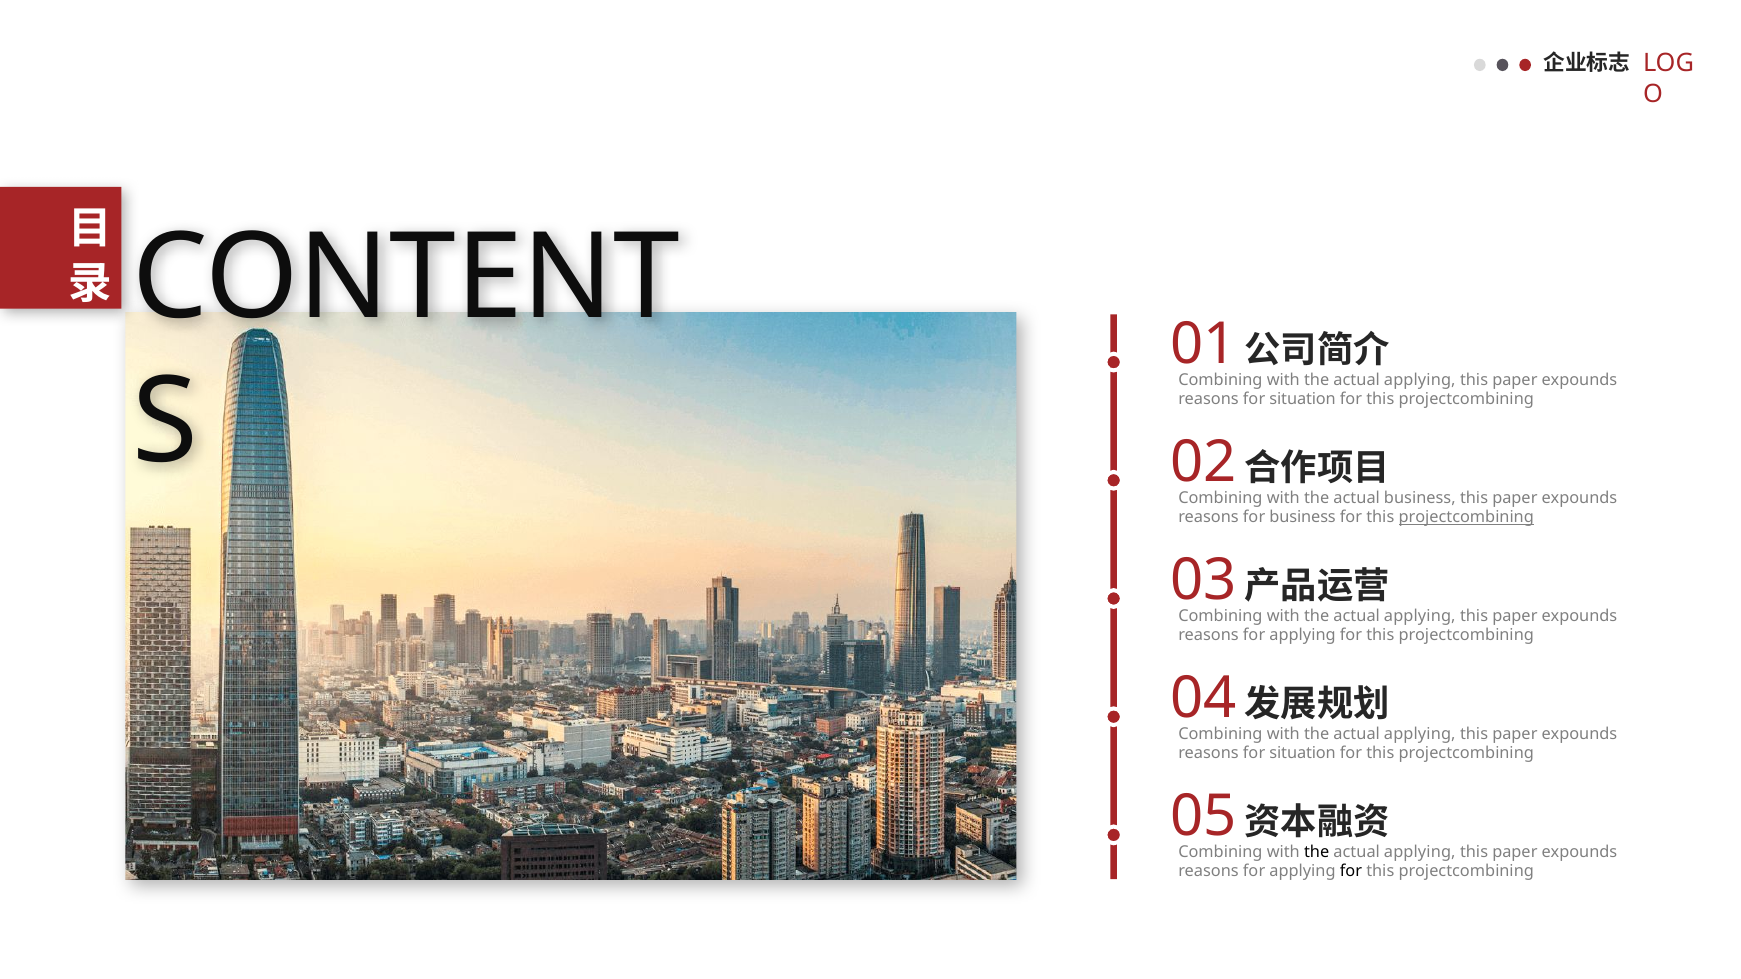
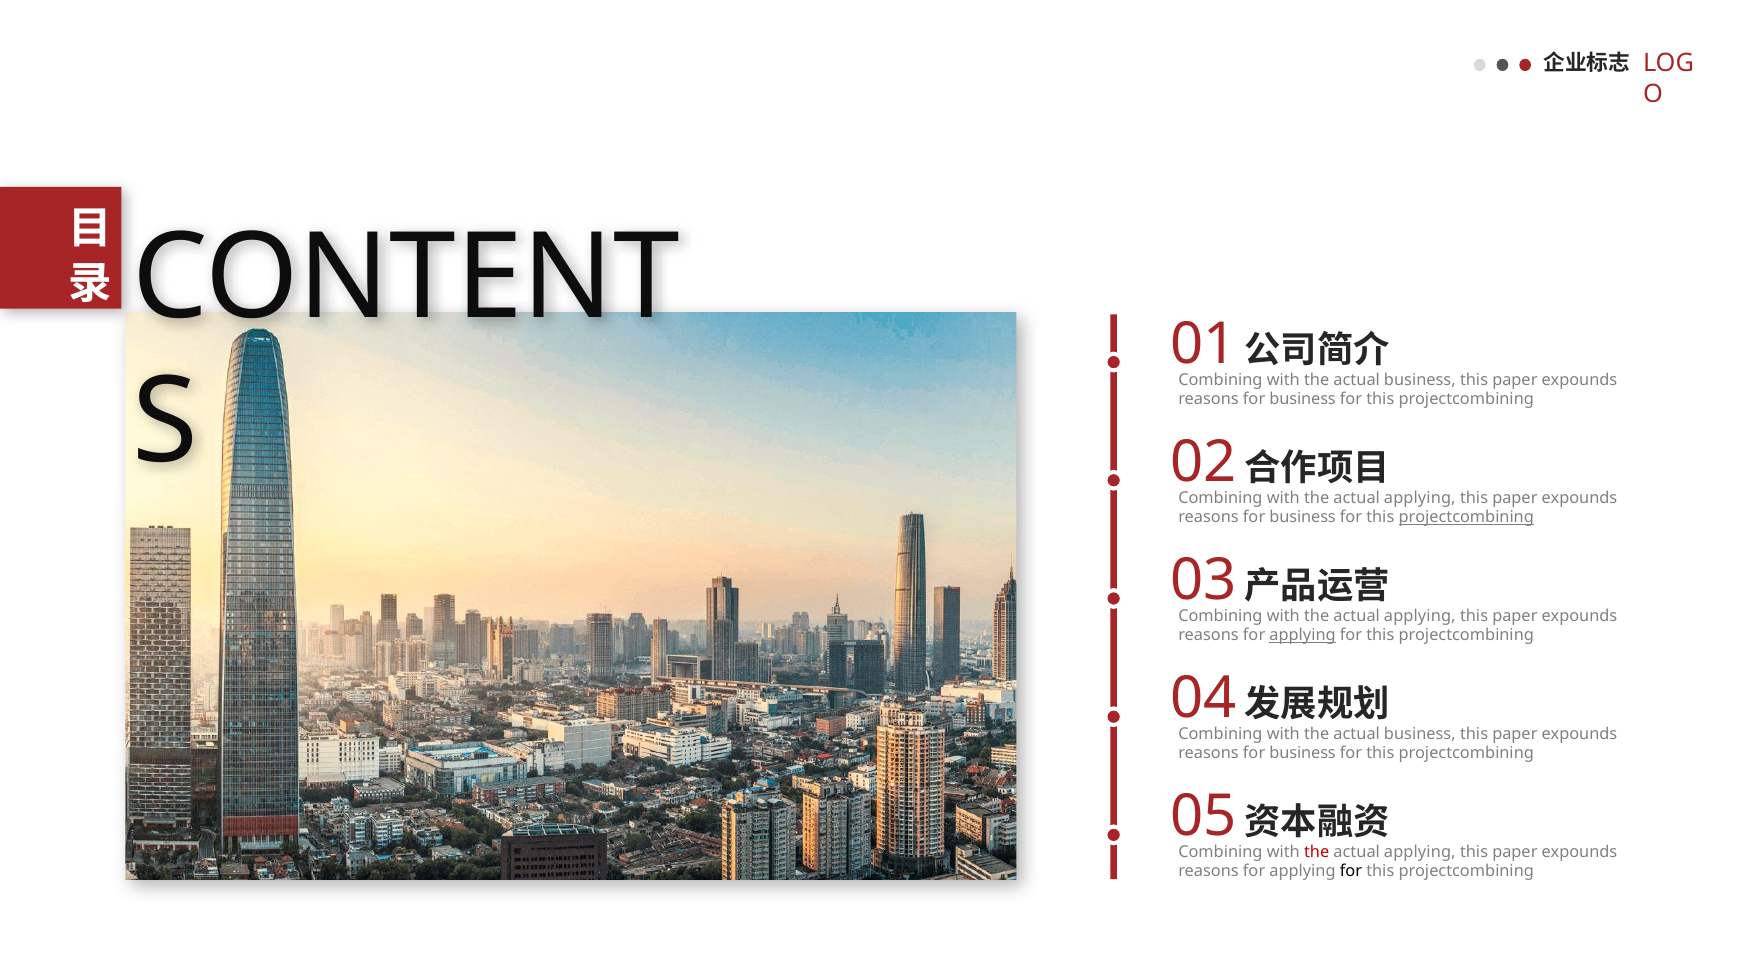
applying: applying -> business (1420, 380)
situation: situation -> business (1303, 399)
business: business -> applying (1420, 498)
applying underline: none -> present (1303, 635)
applying: applying -> business (1420, 734)
situation: situation -> business (1303, 754)
the colour: black -> red (1317, 852)
